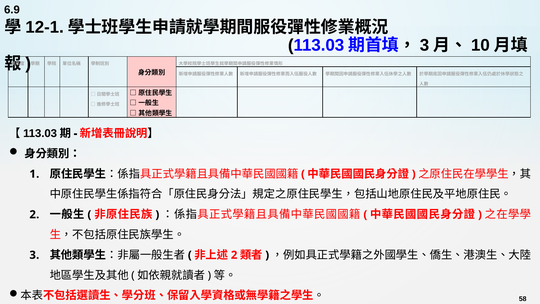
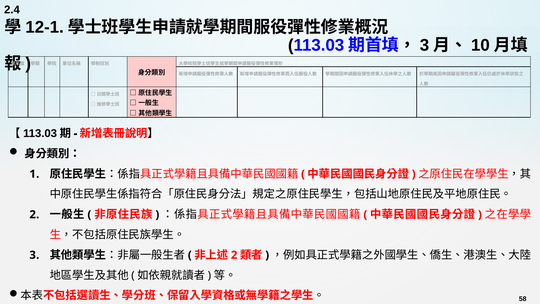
6.9: 6.9 -> 2.4 (12, 10)
